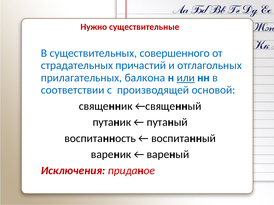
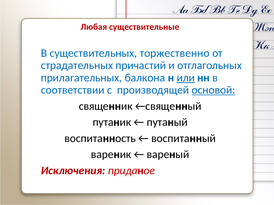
Нужно: Нужно -> Любая (94, 27)
совершенного: совершенного -> торжественно (175, 53)
основой underline: none -> present (214, 90)
